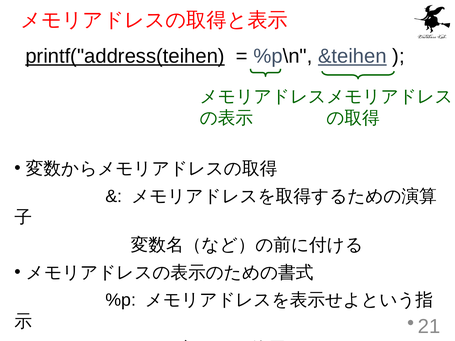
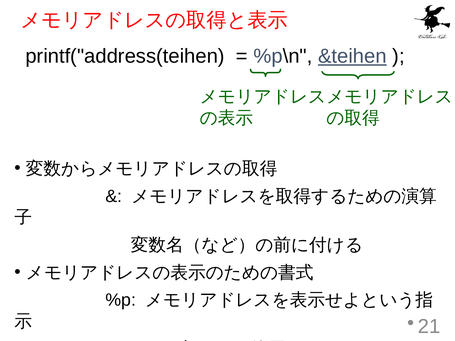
printf("address(teihen underline: present -> none (125, 56)
